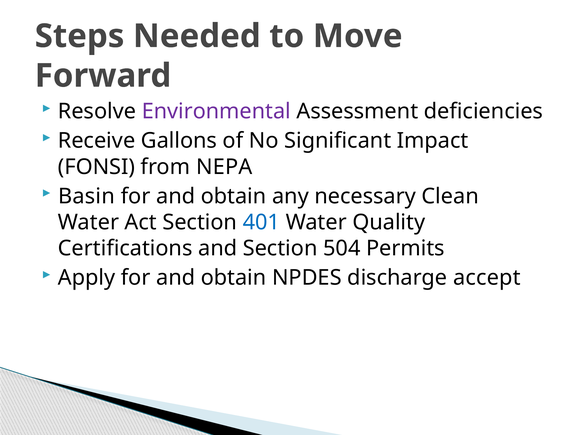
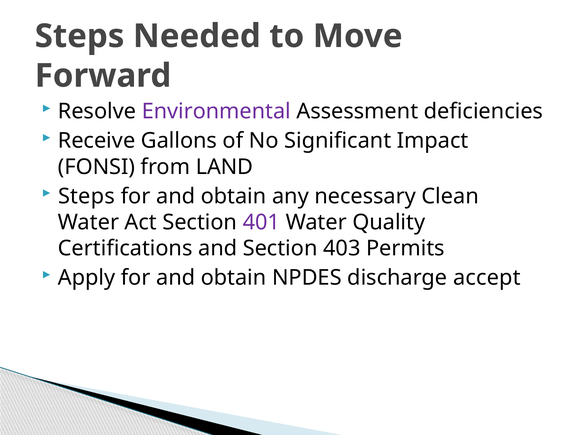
NEPA: NEPA -> LAND (224, 167)
Basin: Basin -> Steps (86, 196)
401 colour: blue -> purple (261, 222)
504: 504 -> 403 (342, 248)
